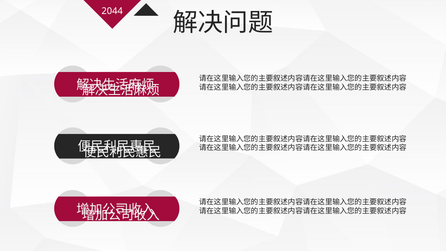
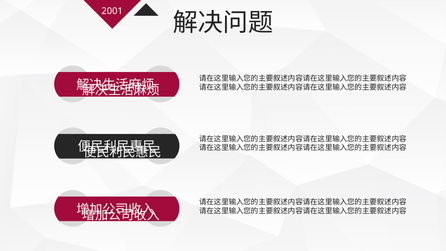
2044: 2044 -> 2001 (112, 11)
